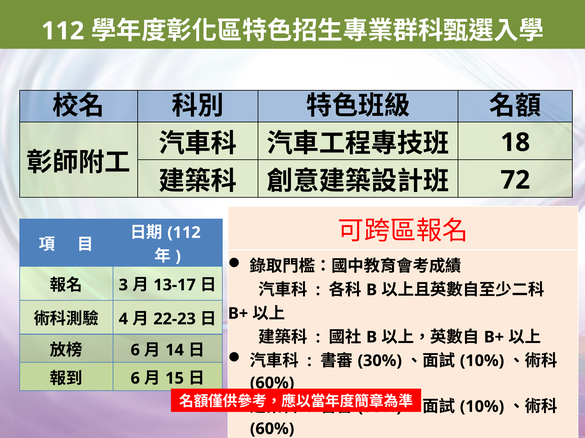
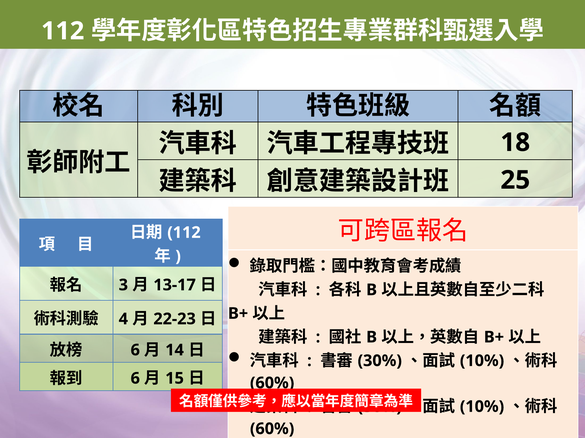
72: 72 -> 25 (515, 180)
